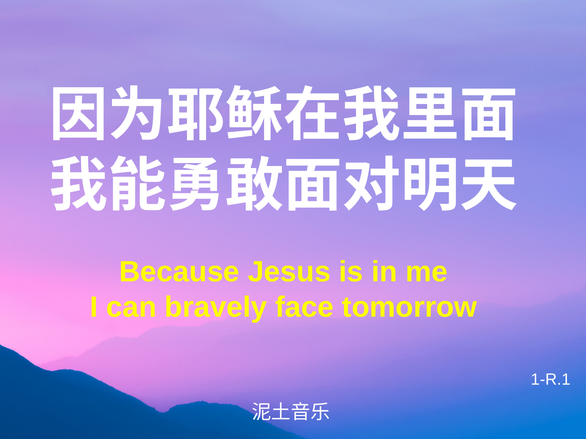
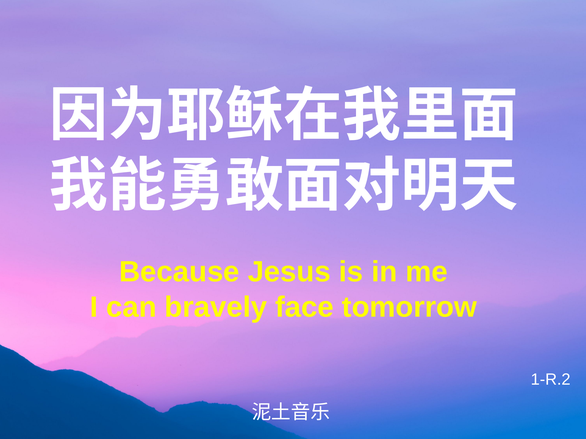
1-R.1: 1-R.1 -> 1-R.2 (551, 380)
